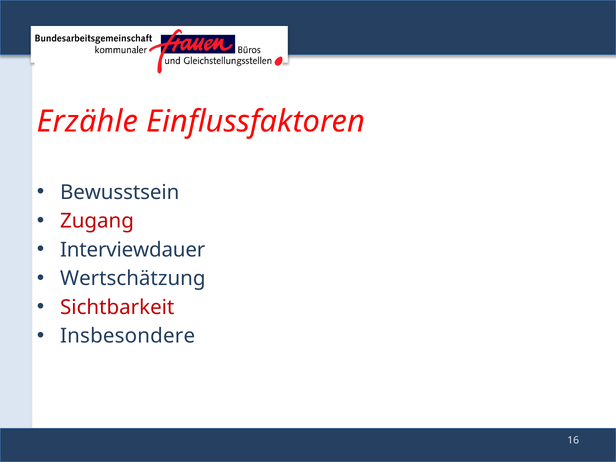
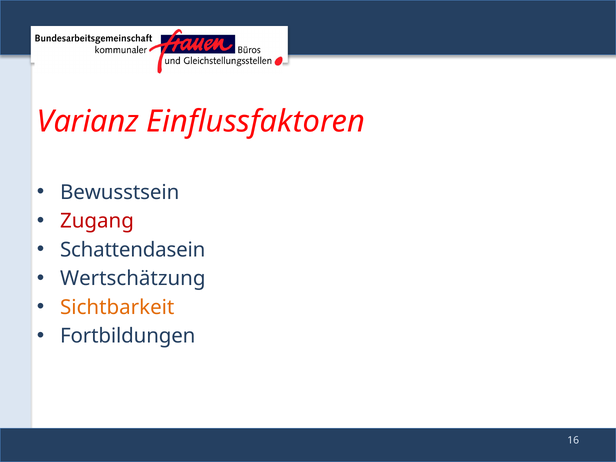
Erzähle: Erzähle -> Varianz (88, 122)
Interviewdauer: Interviewdauer -> Schattendasein (133, 250)
Sichtbarkeit colour: red -> orange (117, 307)
Insbesondere: Insbesondere -> Fortbildungen (128, 336)
